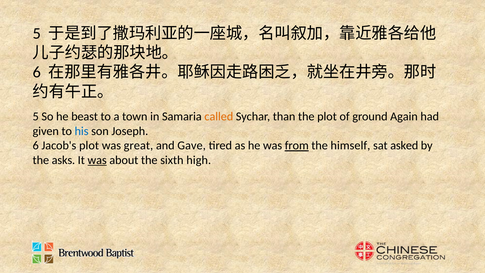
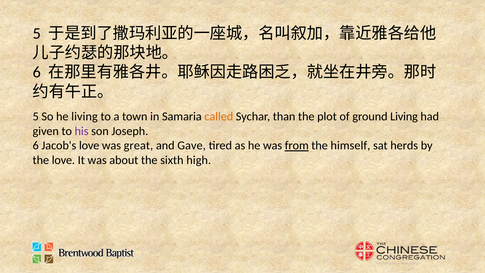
he beast: beast -> living (84, 116)
ground Again: Again -> Living (404, 116)
his colour: blue -> purple (82, 131)
Jacob's plot: plot -> love (89, 146)
asked: asked -> herds (404, 146)
the asks: asks -> love (63, 160)
was underline: present -> none (97, 160)
